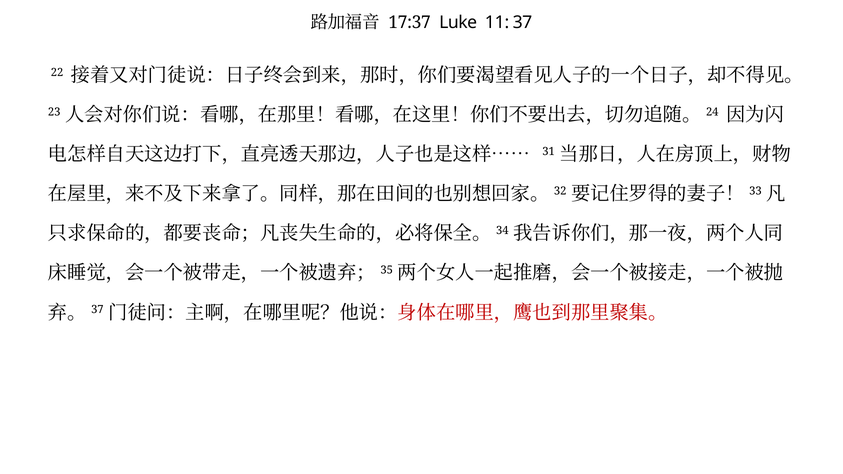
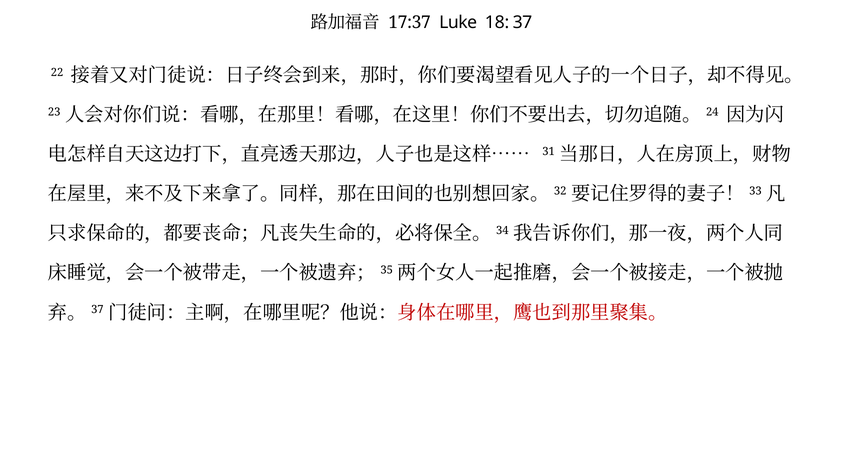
11: 11 -> 18 (497, 22)
